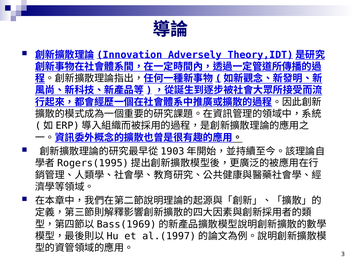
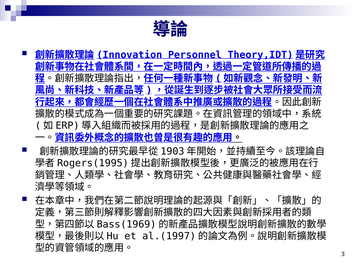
Adversely: Adversely -> Personnel (195, 55)
